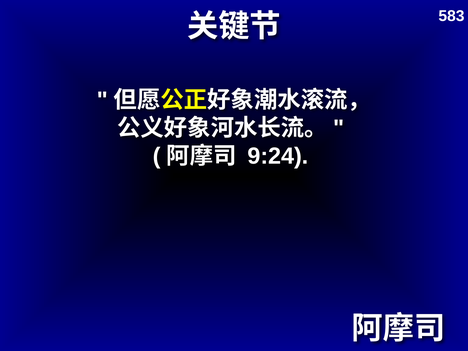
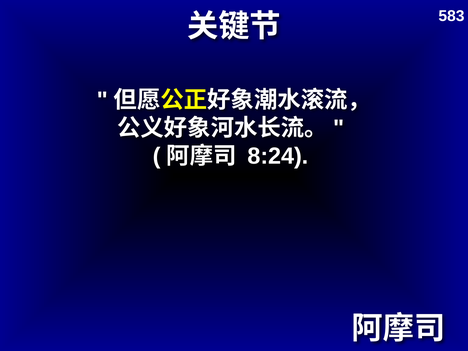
9:24: 9:24 -> 8:24 (278, 156)
